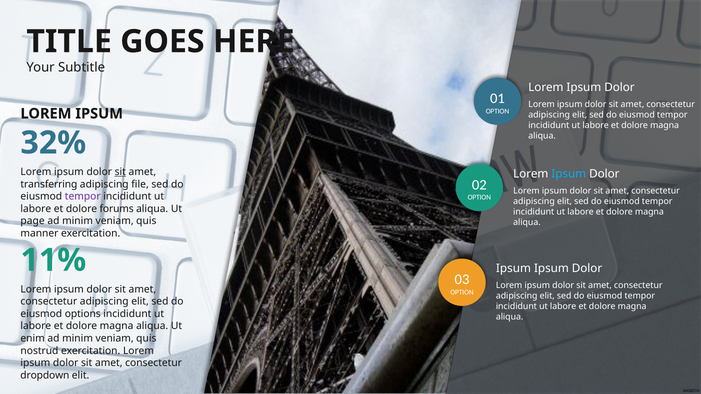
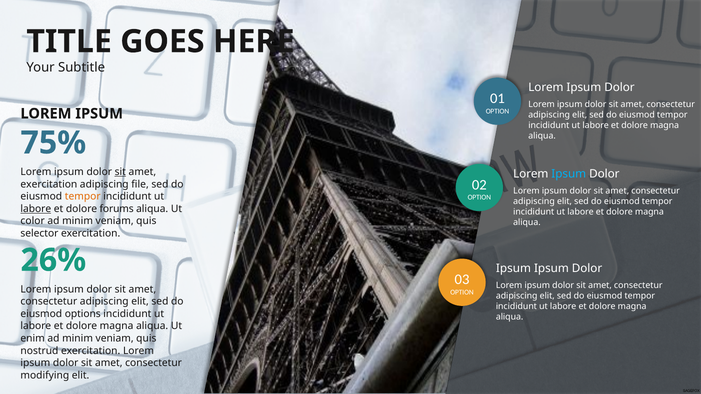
32%: 32% -> 75% (53, 143)
transferring: transferring -> exercitation (49, 184)
tempor colour: purple -> orange (83, 197)
labore underline: none -> present (36, 209)
page: page -> color (33, 221)
manner: manner -> selector (39, 233)
11%: 11% -> 26% (53, 260)
dropdown: dropdown -> modifying (45, 375)
